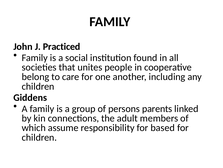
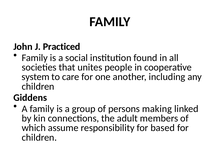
belong: belong -> system (36, 77)
parents: parents -> making (157, 108)
